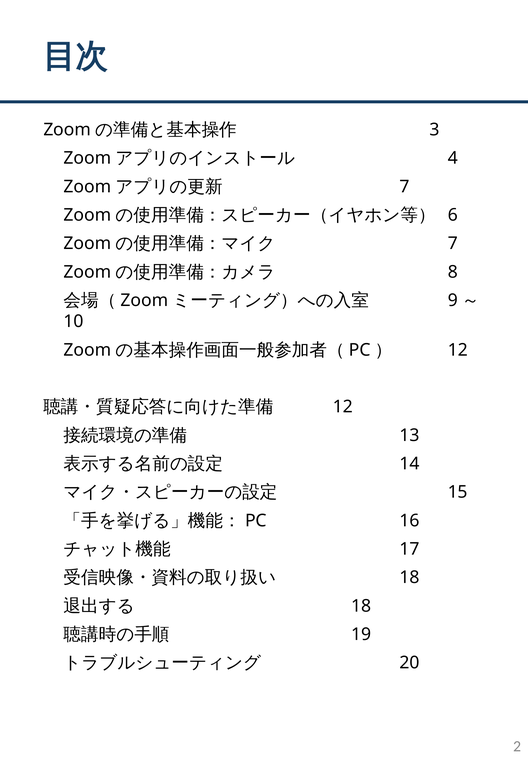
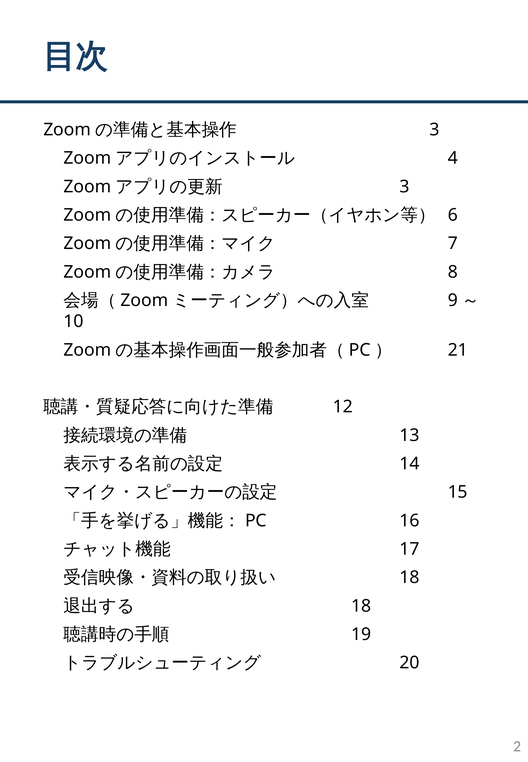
7: 7 -> 3 (404, 187)
12: 12 -> 21 (458, 350)
